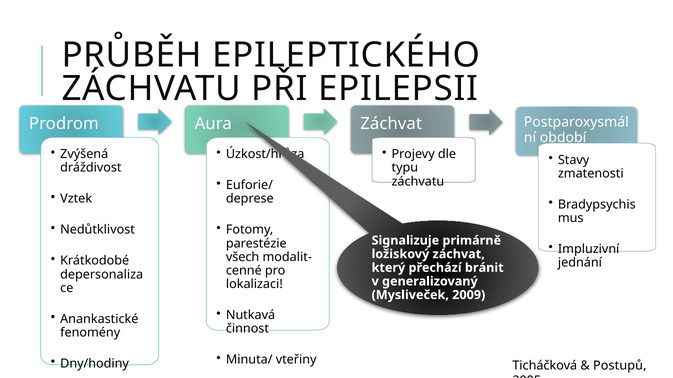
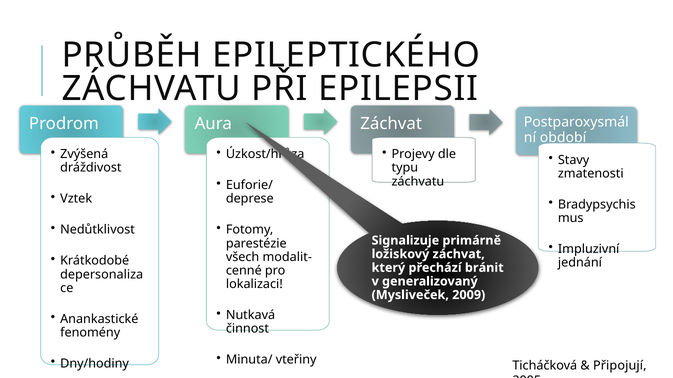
Postupů: Postupů -> Připojují (620, 366)
